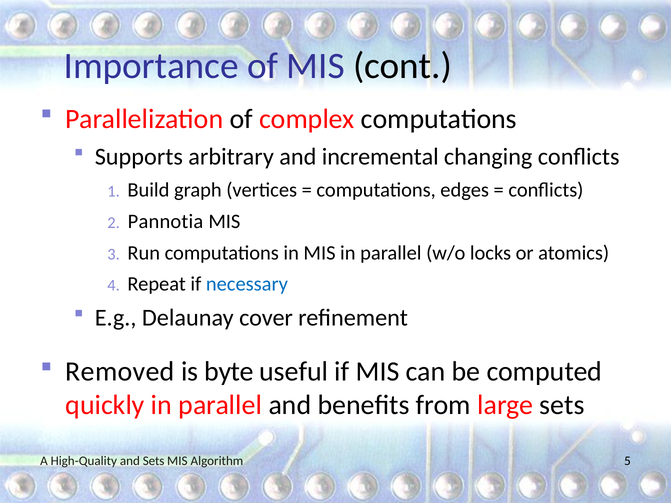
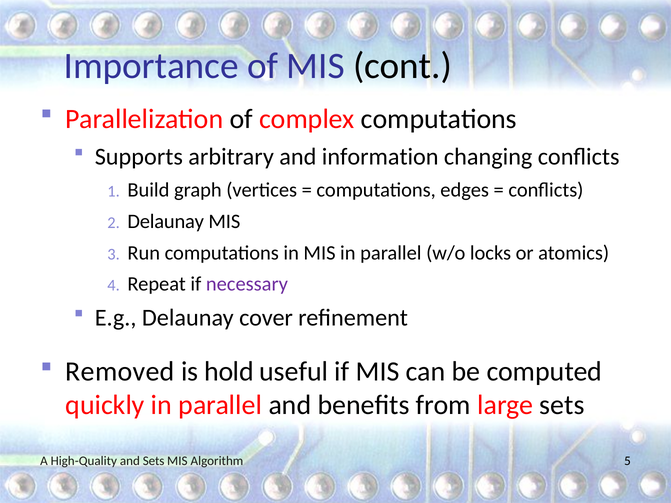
incremental: incremental -> information (380, 157)
Pannotia: Pannotia -> Delaunay (166, 222)
necessary colour: blue -> purple (247, 284)
byte: byte -> hold (229, 372)
